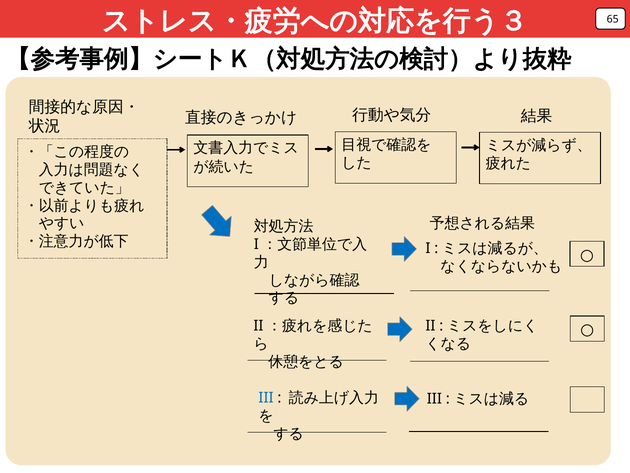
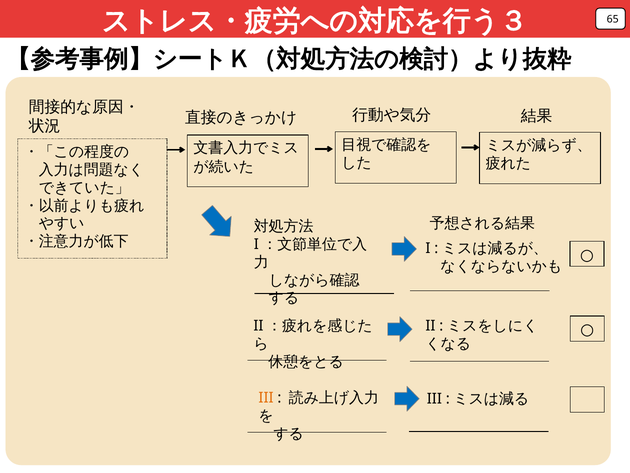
III colour: blue -> orange (266, 398)
